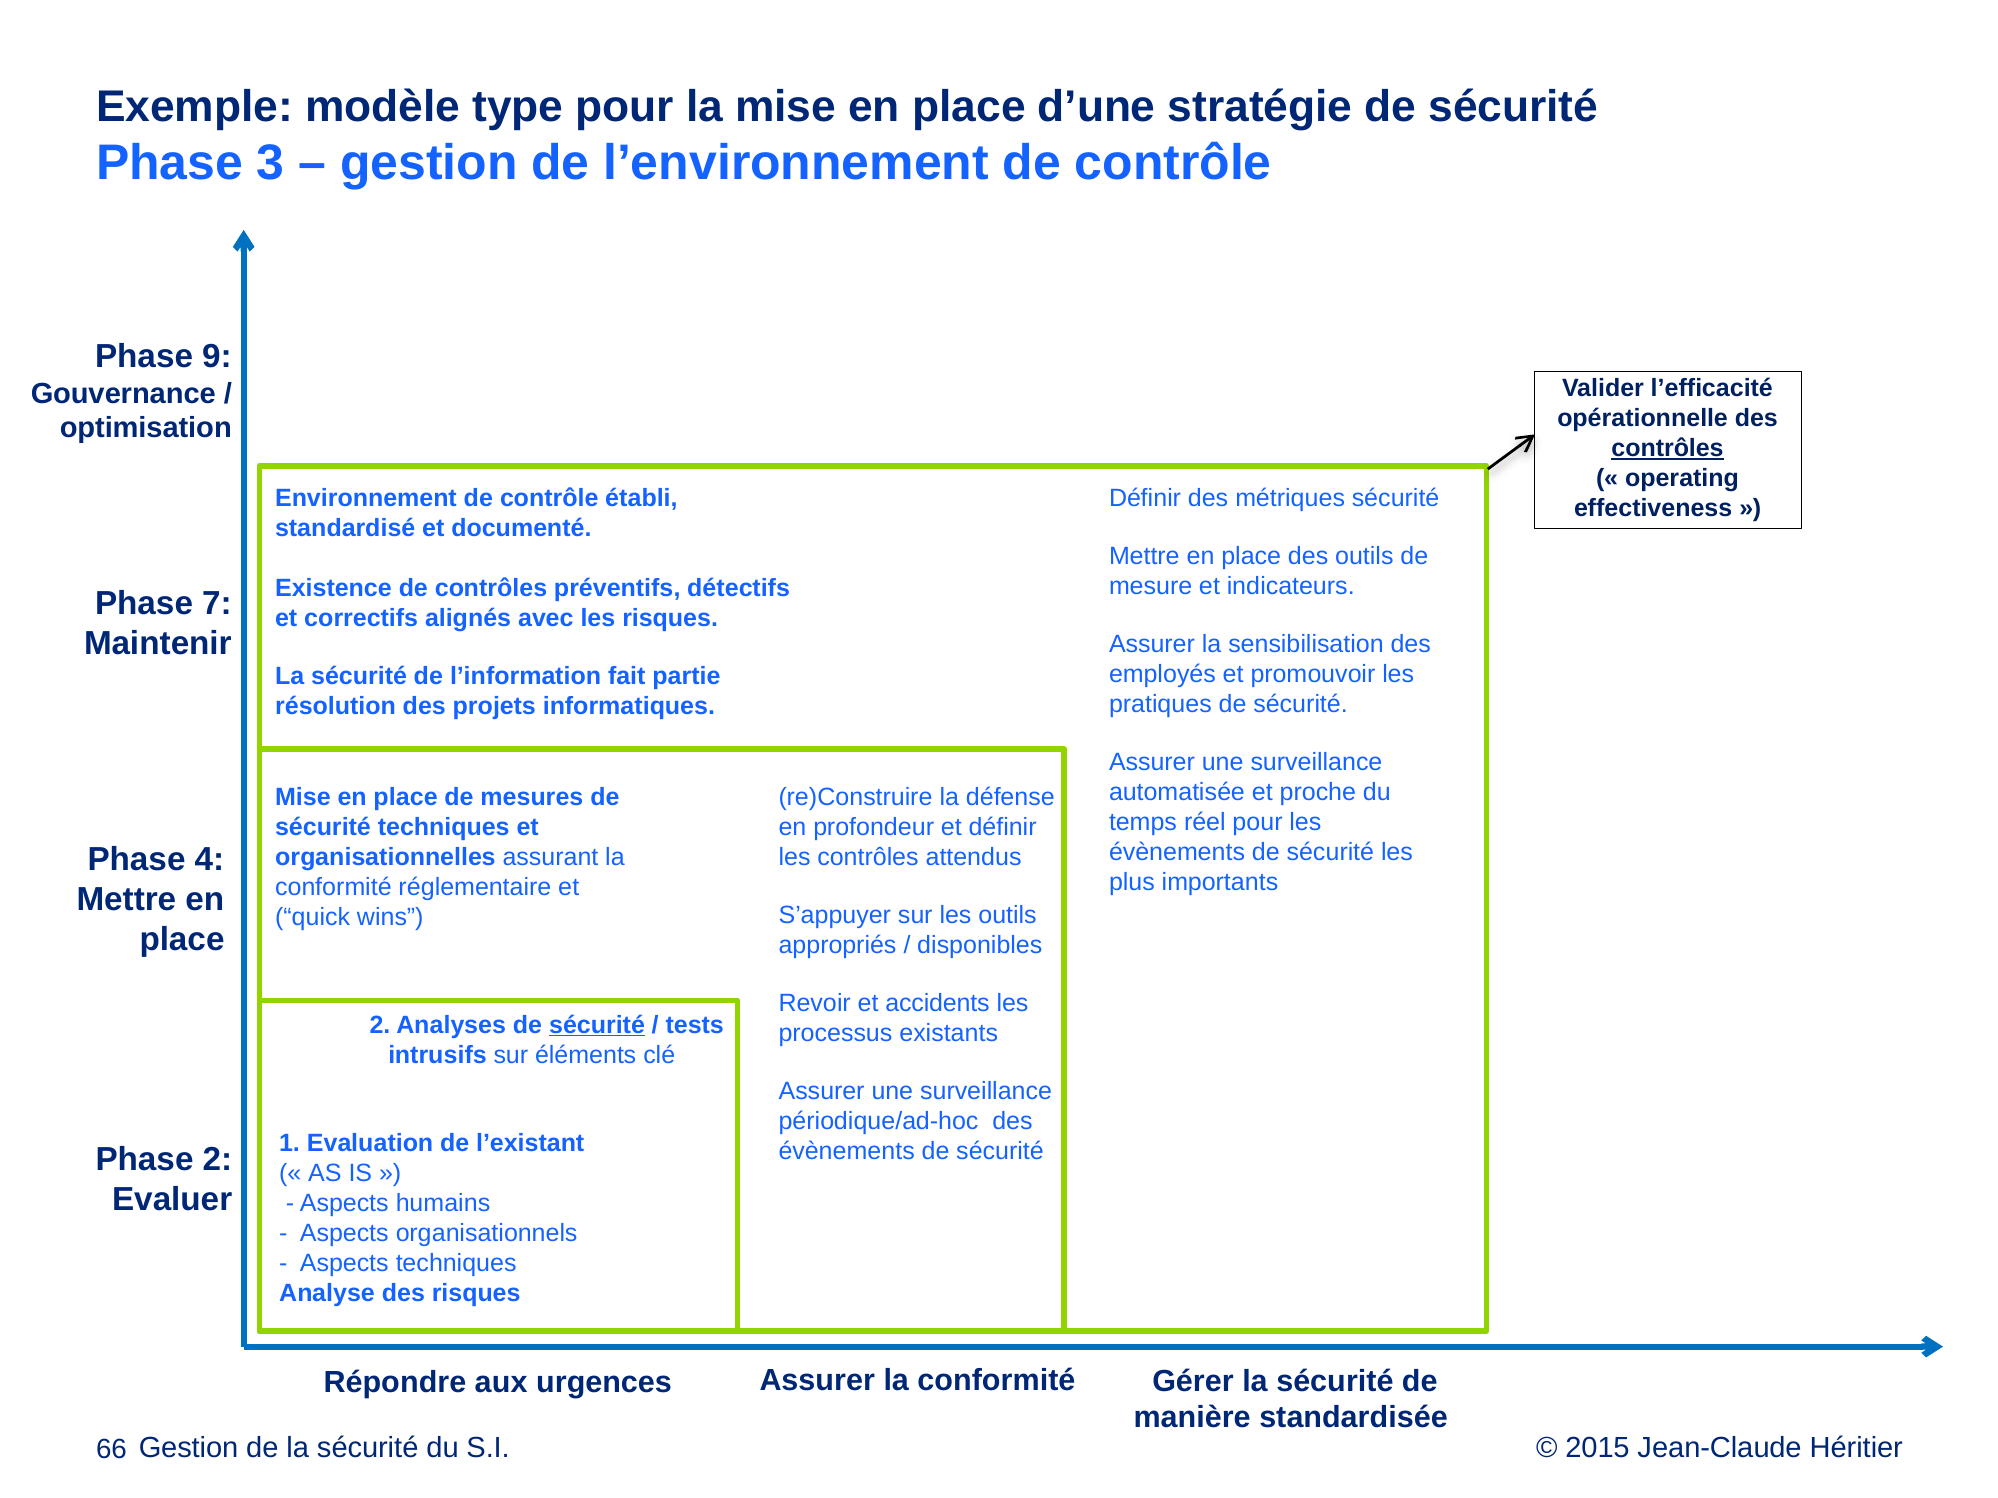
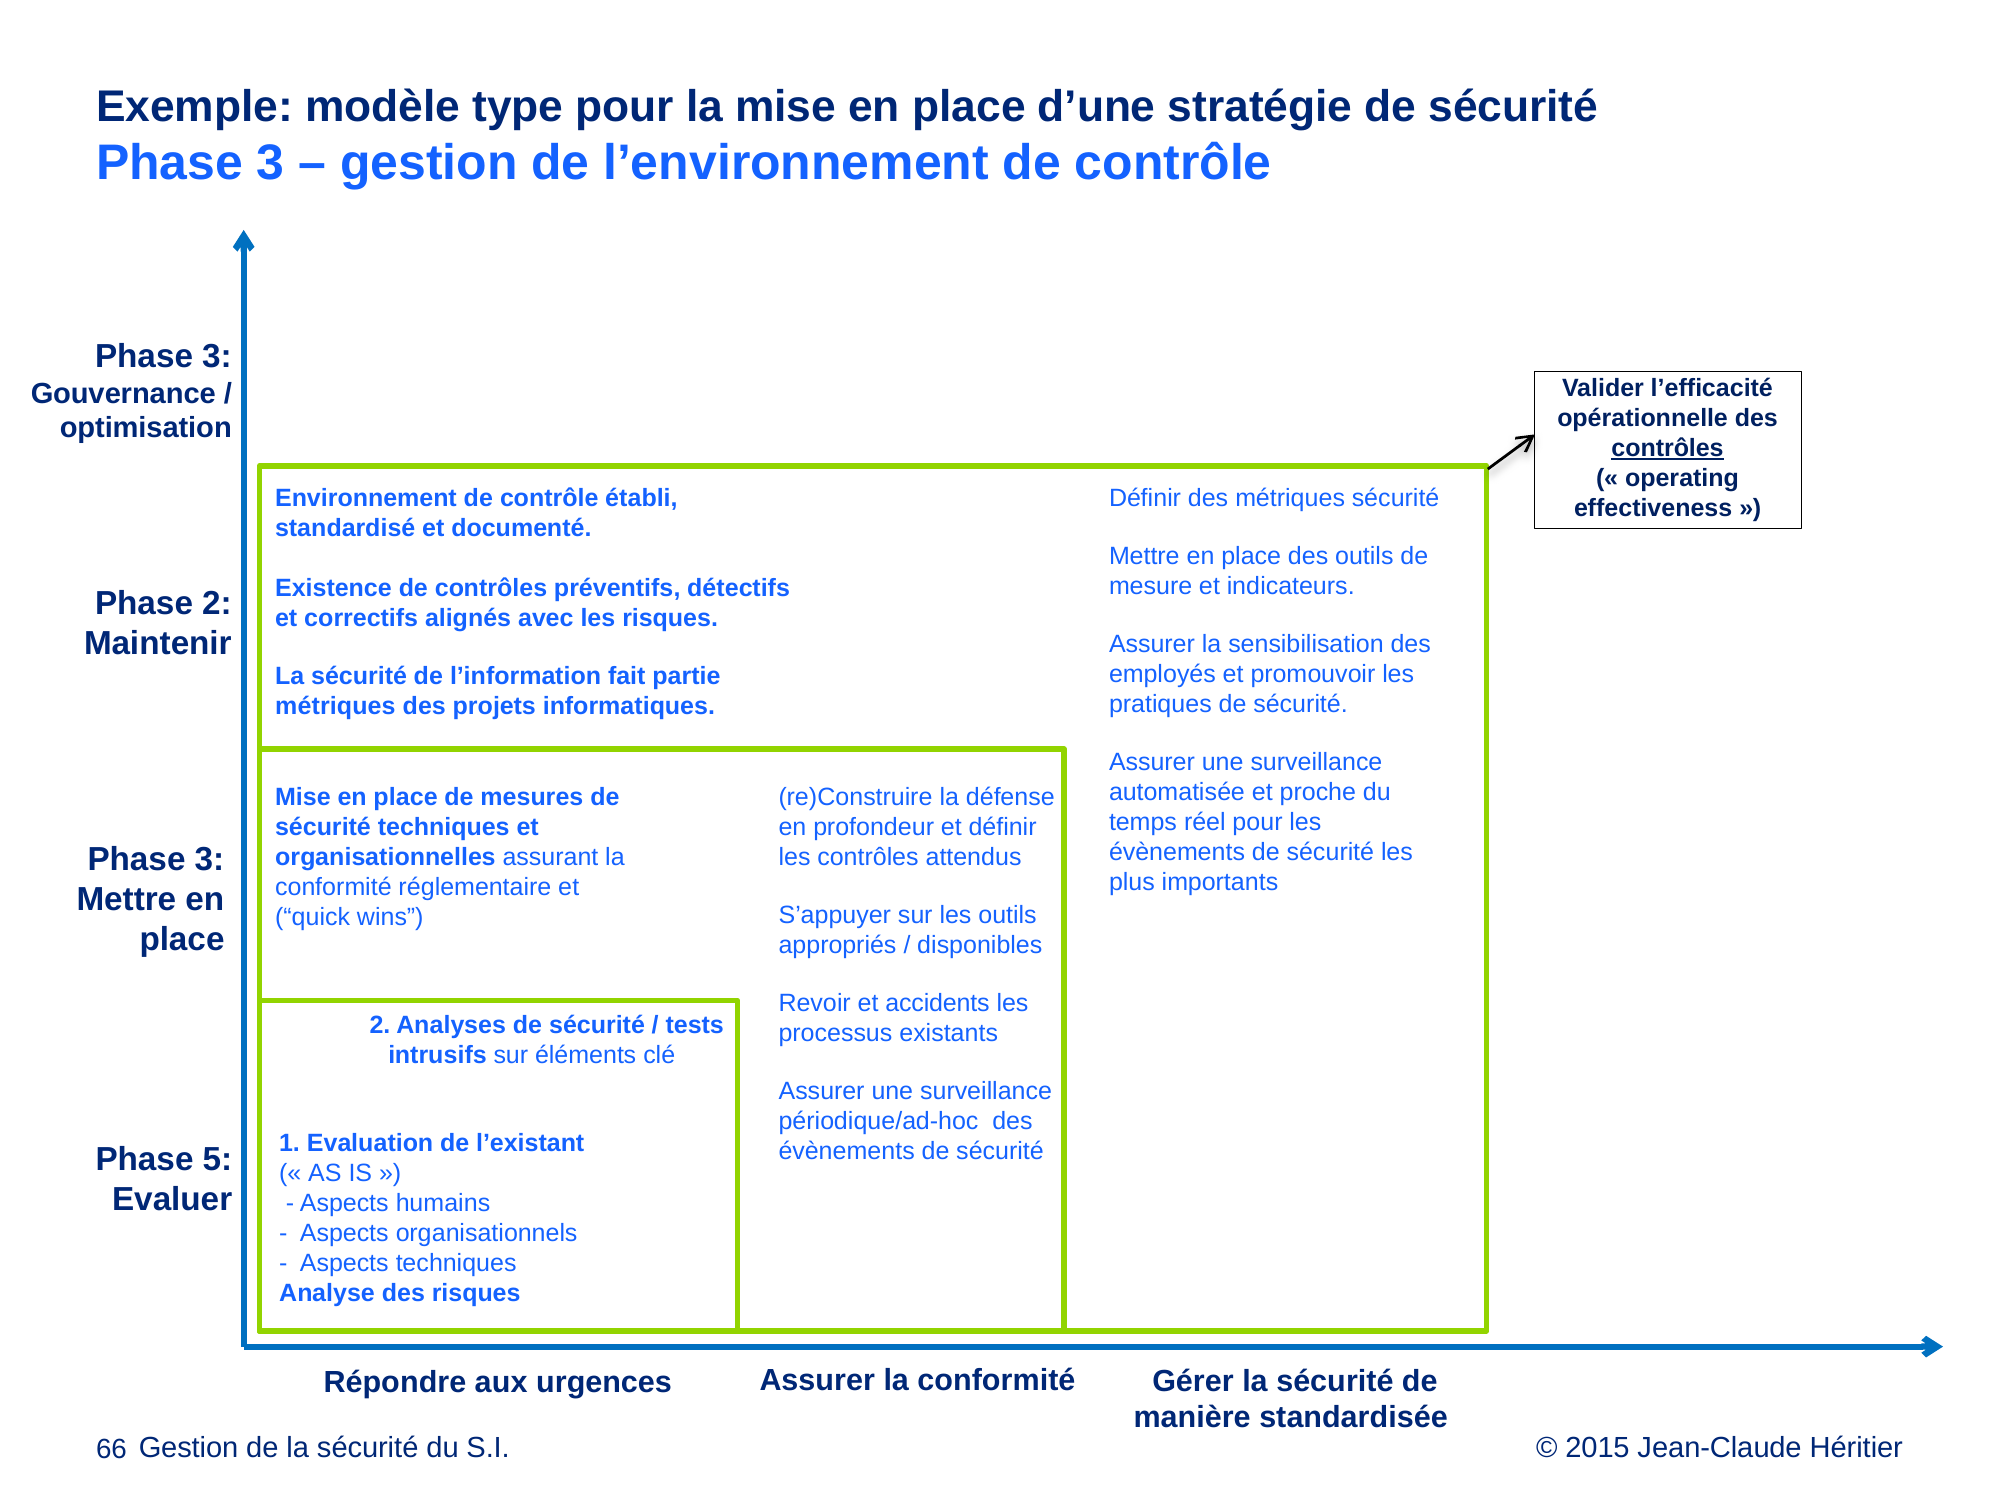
9: 9 -> 3 (217, 356)
Phase 7: 7 -> 2 (217, 604)
résolution: résolution -> métriques (335, 707)
4: 4 -> 3 (209, 860)
sécurité underline: present -> none (597, 1025)
Phase 2: 2 -> 5 (217, 1160)
